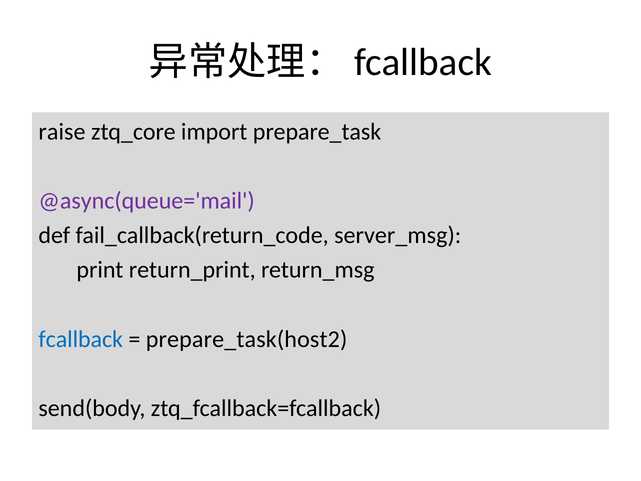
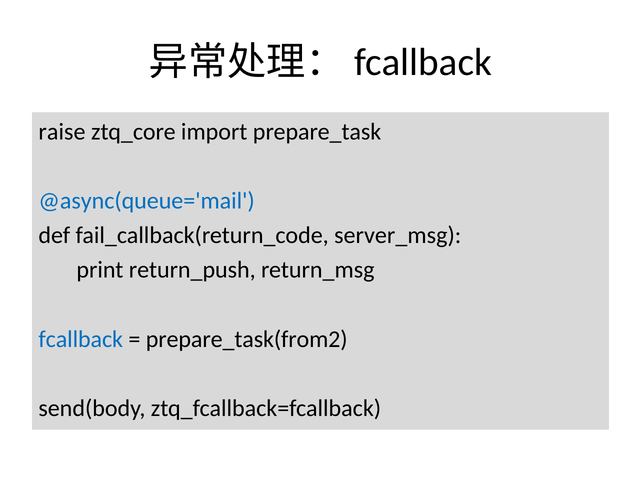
@async(queue='mail colour: purple -> blue (147, 201)
return_print: return_print -> return_push (192, 270)
prepare_task(host2: prepare_task(host2 -> prepare_task(from2 (247, 339)
